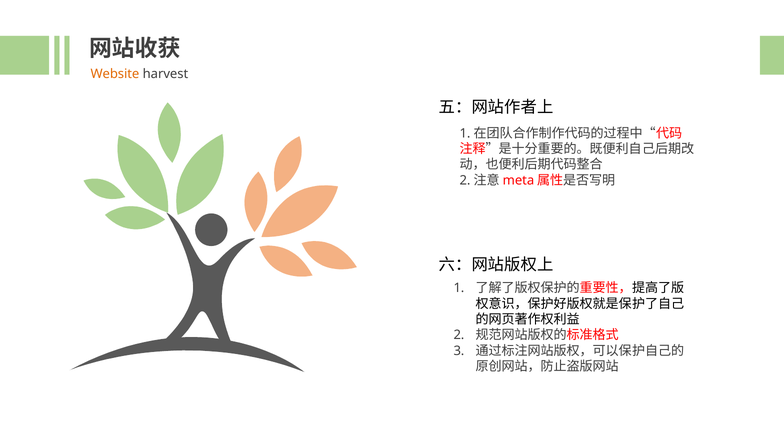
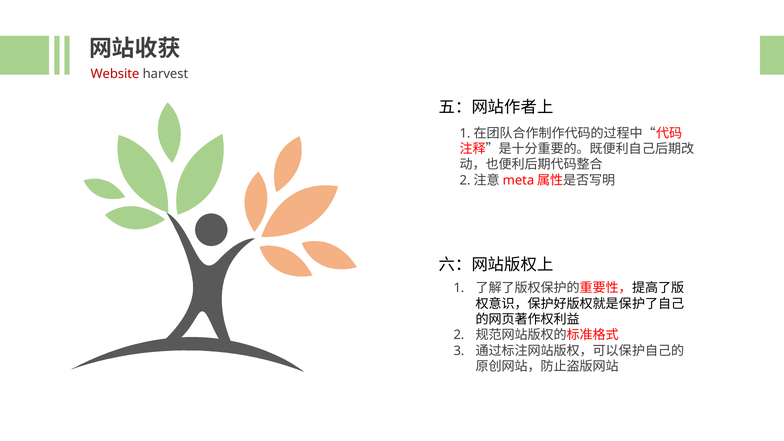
Website colour: orange -> red (115, 74)
